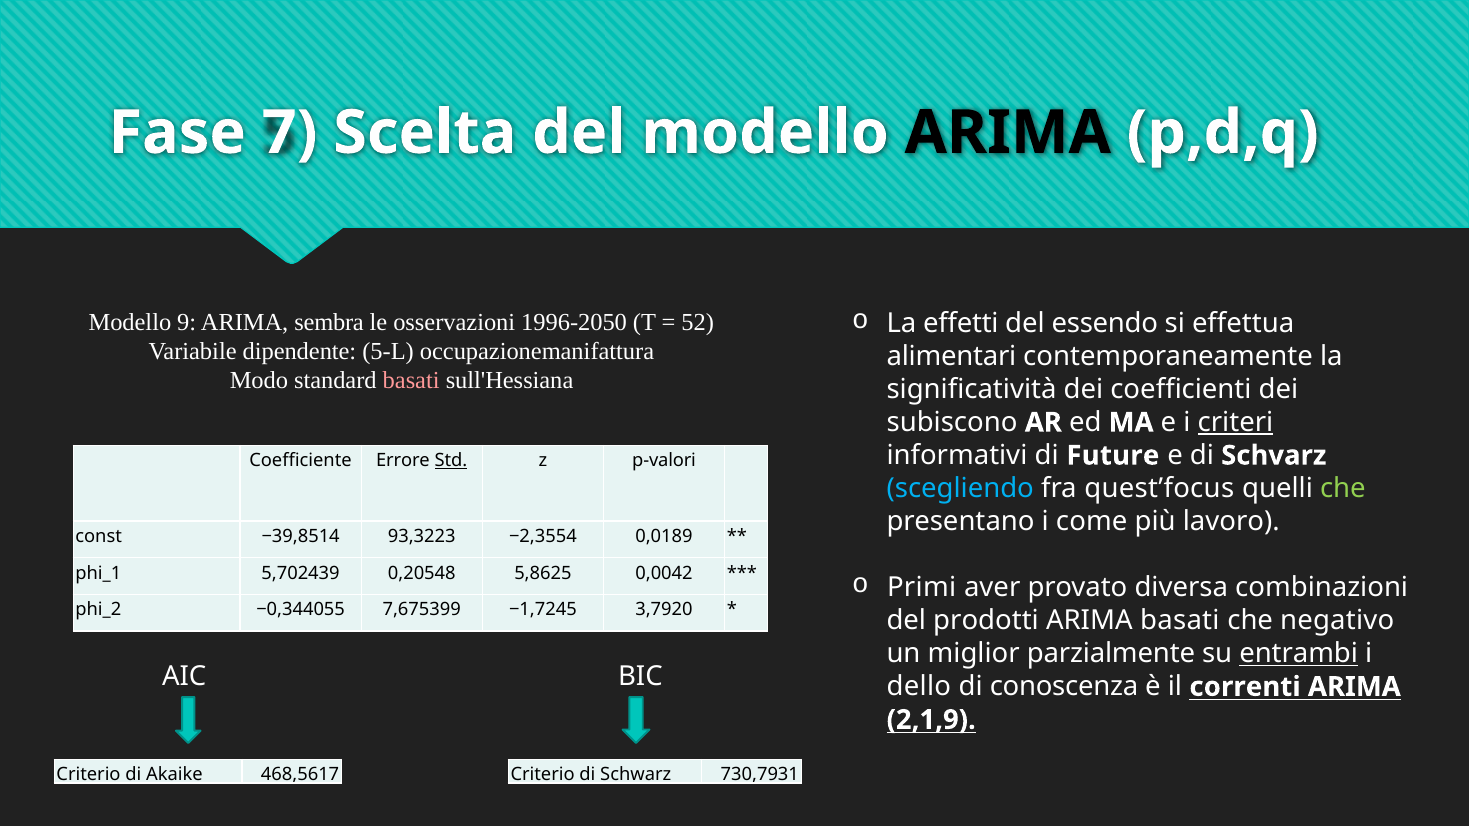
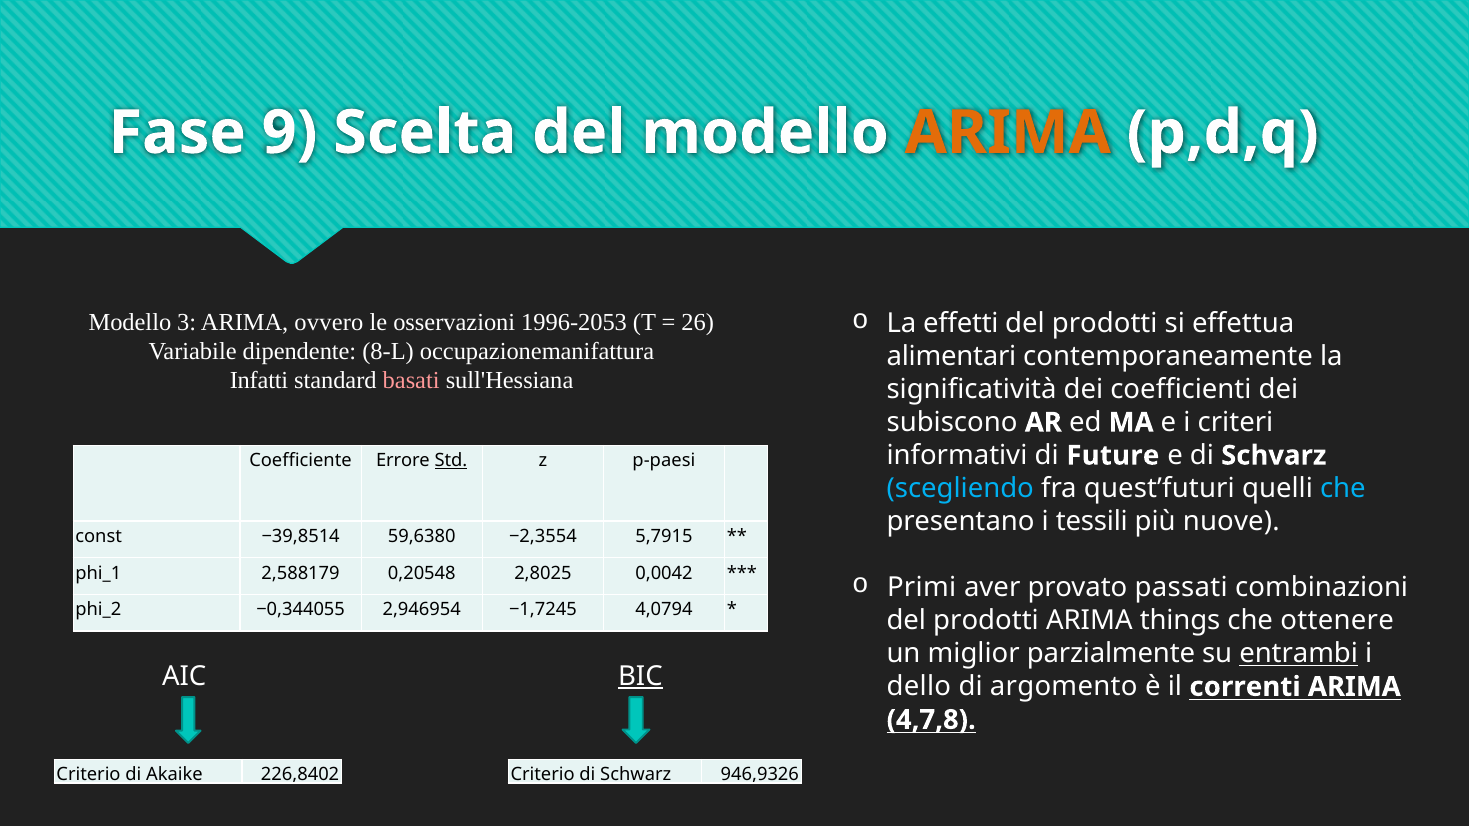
7: 7 -> 9 (290, 133)
ARIMA colour: black -> orange (1008, 133)
essendo: essendo -> prodotti (1105, 323)
9: 9 -> 3 (187, 322)
sembra: sembra -> ovvero (329, 322)
1996-2050: 1996-2050 -> 1996-2053 (574, 322)
52: 52 -> 26 (698, 322)
5-L: 5-L -> 8-L (388, 351)
Modo: Modo -> Infatti (259, 381)
criteri underline: present -> none (1235, 423)
p-valori: p-valori -> p-paesi (664, 461)
quest’focus: quest’focus -> quest’futuri (1159, 489)
che colour: light green -> light blue (1343, 489)
come: come -> tessili (1092, 522)
lavoro: lavoro -> nuove (1231, 522)
93,3223: 93,3223 -> 59,6380 (422, 536)
0,0189: 0,0189 -> 5,7915 (664, 536)
5,702439: 5,702439 -> 2,588179 (301, 573)
5,8625: 5,8625 -> 2,8025 (543, 573)
diversa: diversa -> passati (1181, 588)
7,675399: 7,675399 -> 2,946954 (422, 610)
3,7920: 3,7920 -> 4,0794 (664, 610)
ARIMA basati: basati -> things (1180, 621)
negativo: negativo -> ottenere (1337, 621)
BIC underline: none -> present (640, 677)
conoscenza: conoscenza -> argomento (1064, 687)
2,1,9: 2,1,9 -> 4,7,8 (931, 720)
468,5617: 468,5617 -> 226,8402 (300, 775)
730,7931: 730,7931 -> 946,9326 (760, 775)
